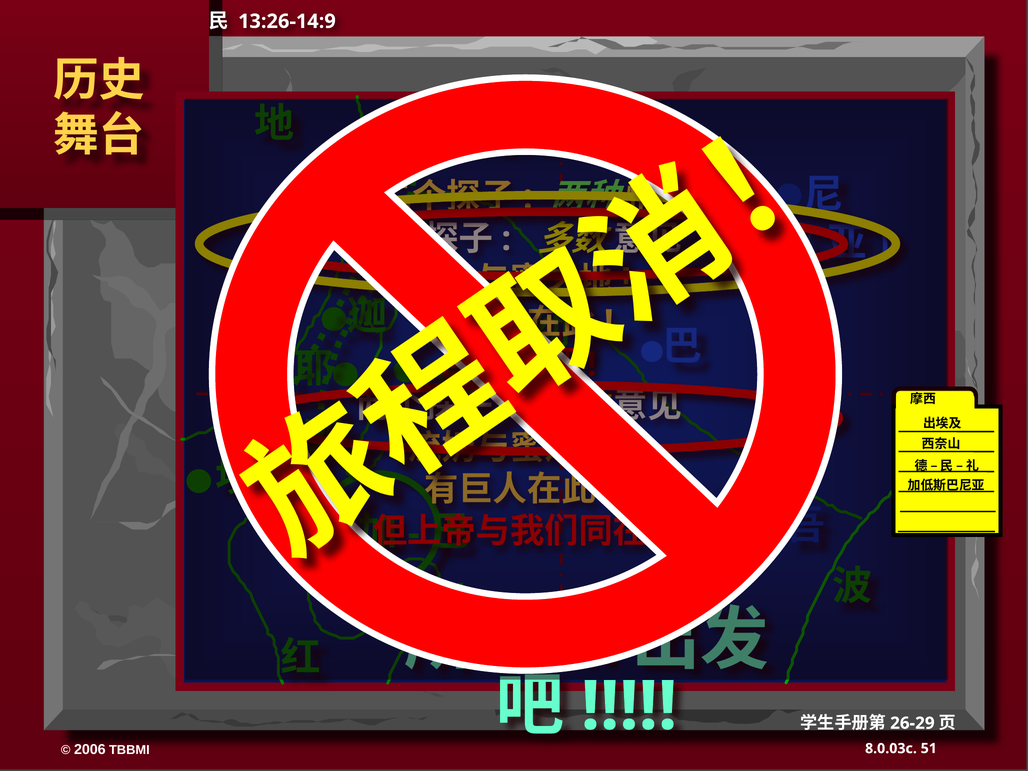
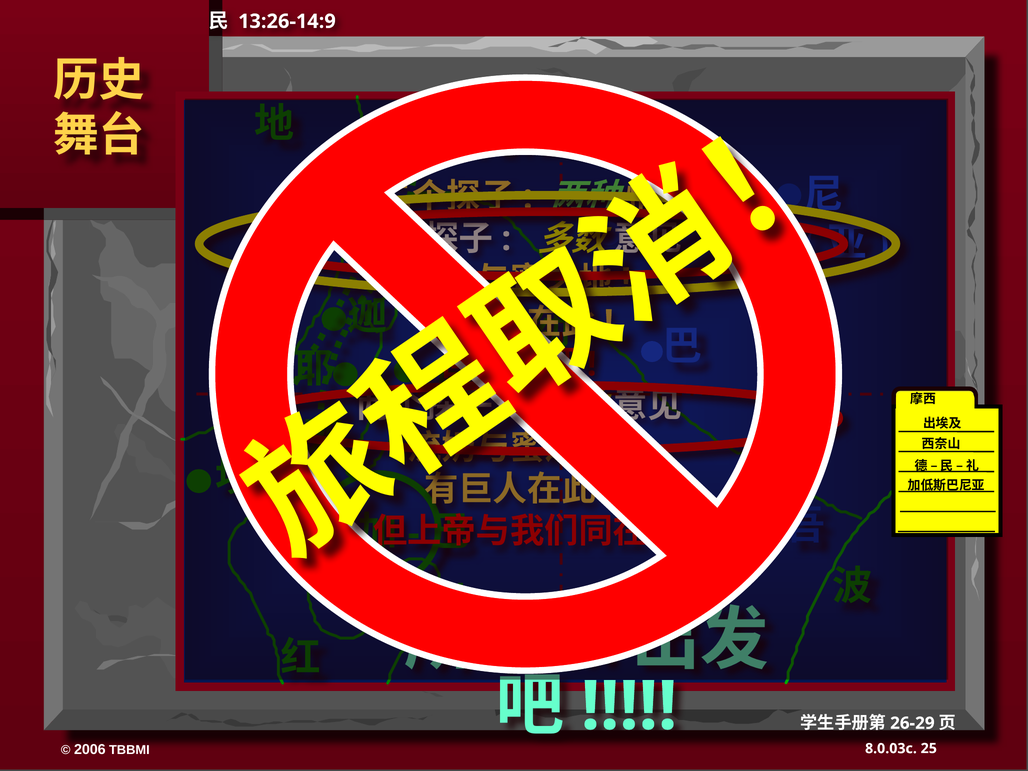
51: 51 -> 25 (929, 748)
